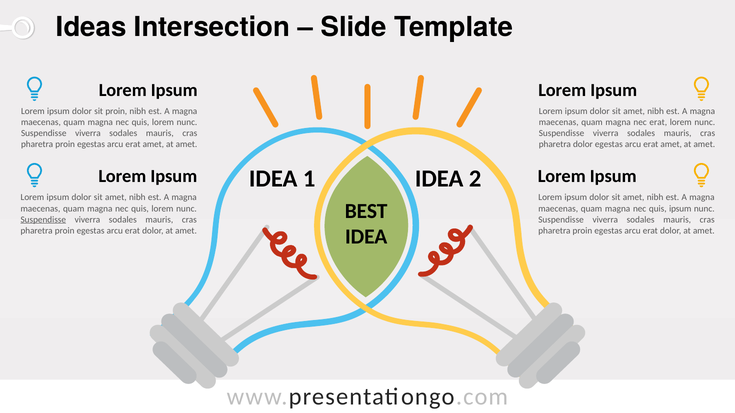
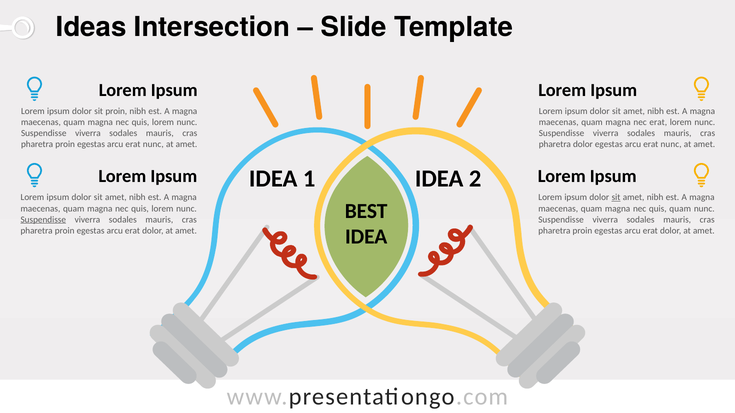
amet: amet -> nunc (153, 144)
amet: amet -> nunc (671, 144)
sit underline: none -> present (616, 198)
quis ipsum: ipsum -> quam (680, 209)
